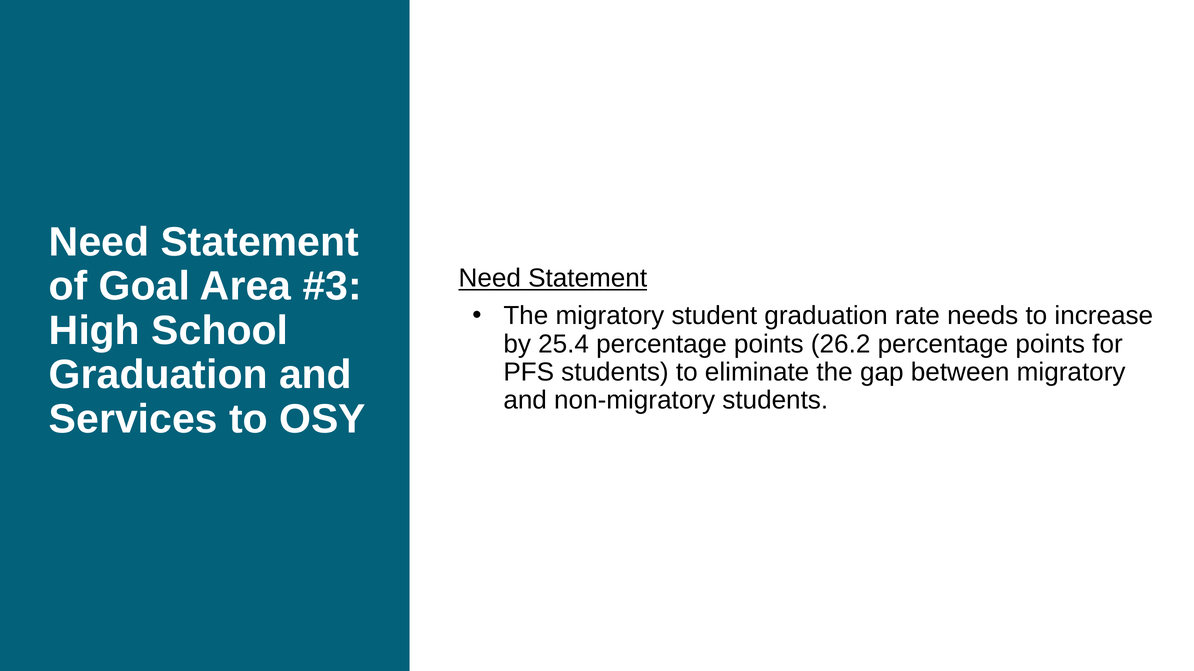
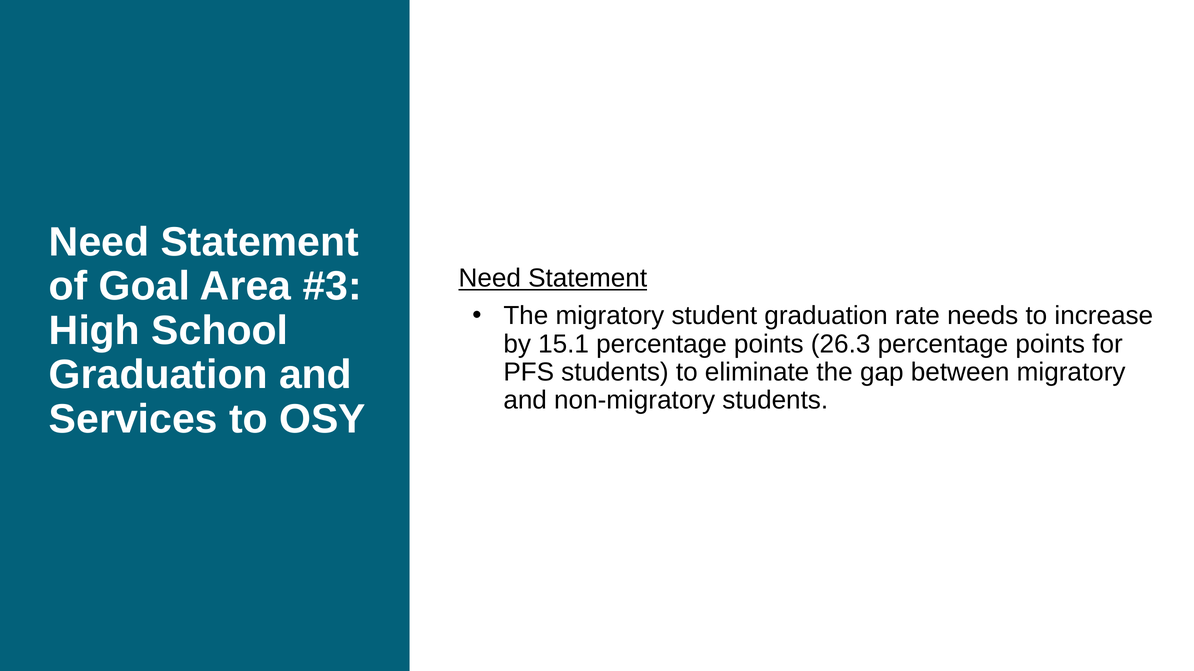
25.4: 25.4 -> 15.1 (564, 344)
26.2: 26.2 -> 26.3 (841, 344)
